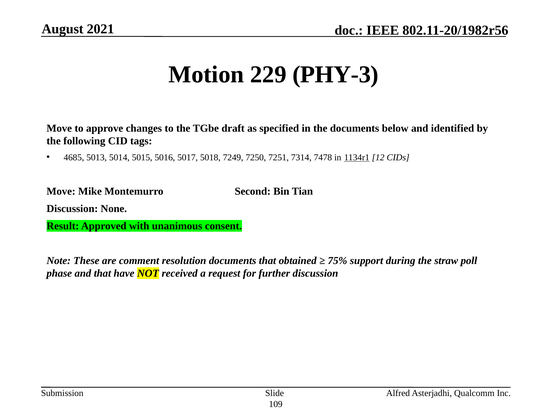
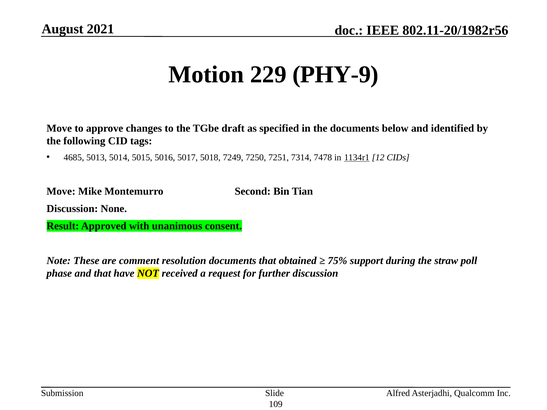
PHY-3: PHY-3 -> PHY-9 (336, 75)
